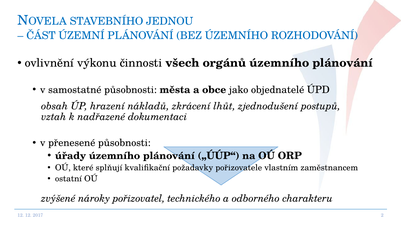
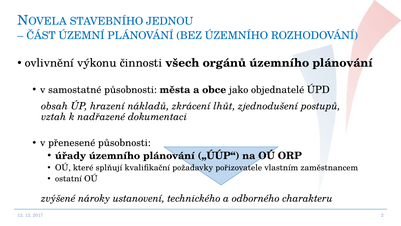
pořizovatel: pořizovatel -> ustanovení (139, 198)
